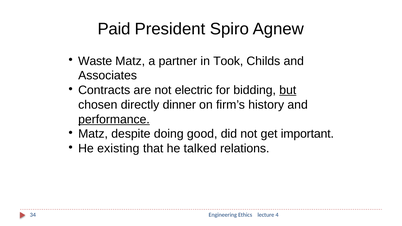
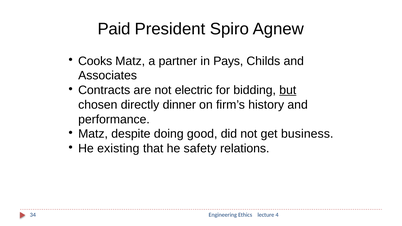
Waste: Waste -> Cooks (95, 61)
Took: Took -> Pays (228, 61)
performance underline: present -> none (114, 119)
important: important -> business (307, 134)
talked: talked -> safety (200, 149)
